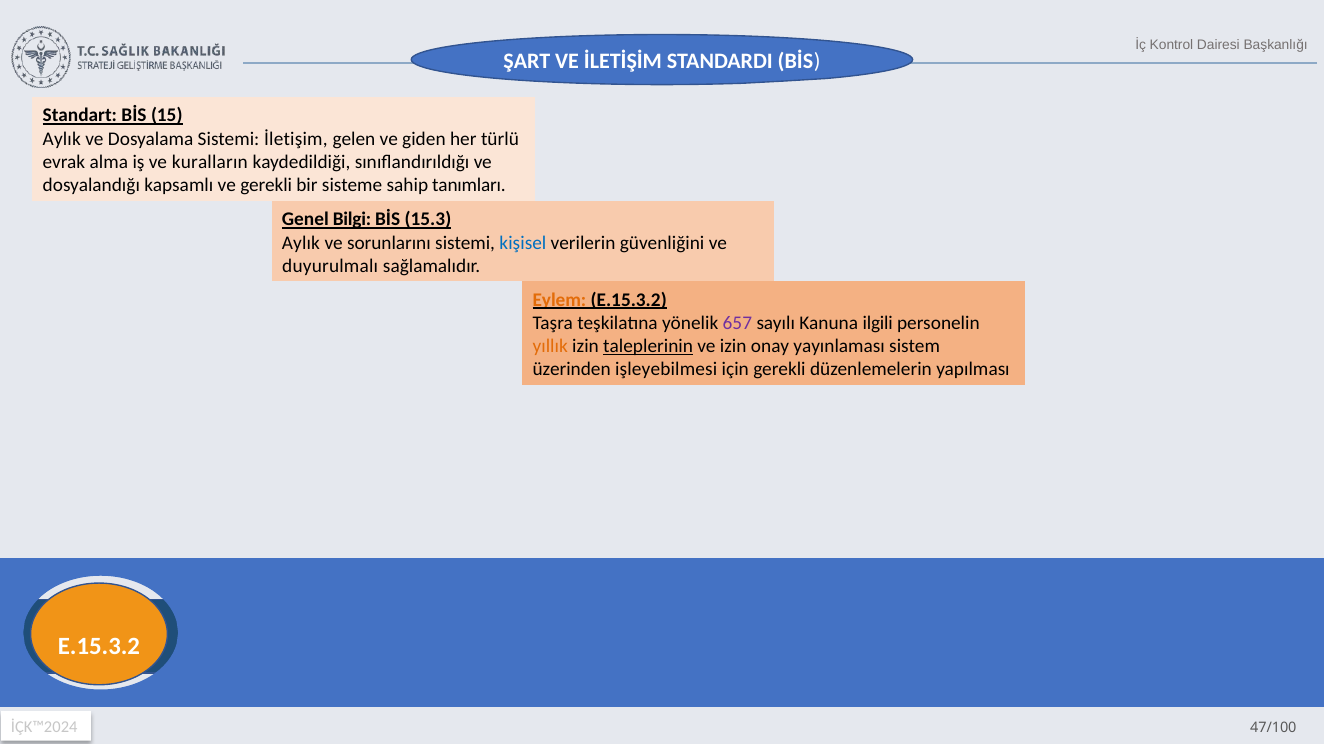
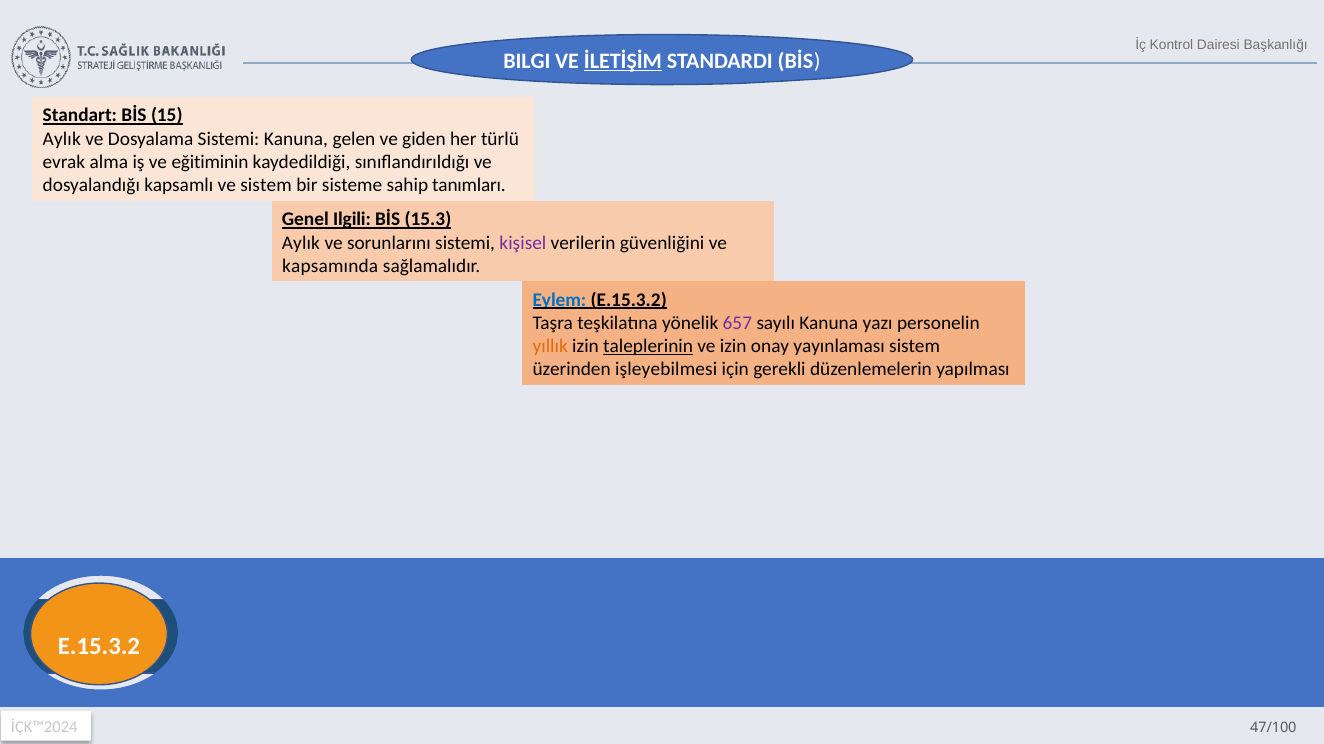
ŞART: ŞART -> BILGI (527, 61)
İLETİŞİM underline: none -> present (623, 61)
Sistemi İletişim: İletişim -> Kanuna (296, 139)
kuralların: kuralların -> eğitiminin (210, 162)
ve gerekli: gerekli -> sistem (266, 185)
Bilgi: Bilgi -> Ilgili (352, 220)
kişisel colour: blue -> purple (523, 243)
duyurulmalı: duyurulmalı -> kapsamında (330, 266)
Eylem colour: orange -> blue (559, 300)
ilgili: ilgili -> yazı (878, 323)
